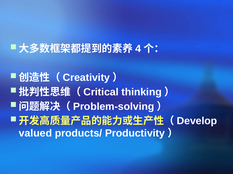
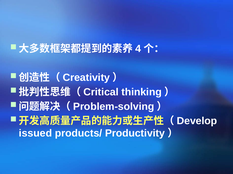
valued: valued -> issued (35, 134)
